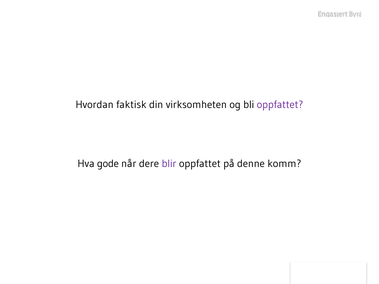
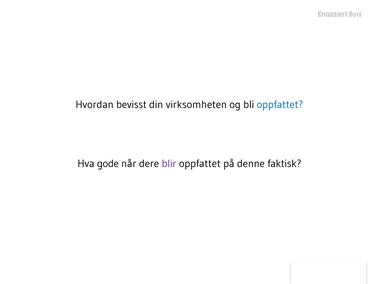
faktisk: faktisk -> bevisst (131, 105)
oppfattet colour: purple -> blue (280, 105)
komm: komm -> faktisk (284, 164)
